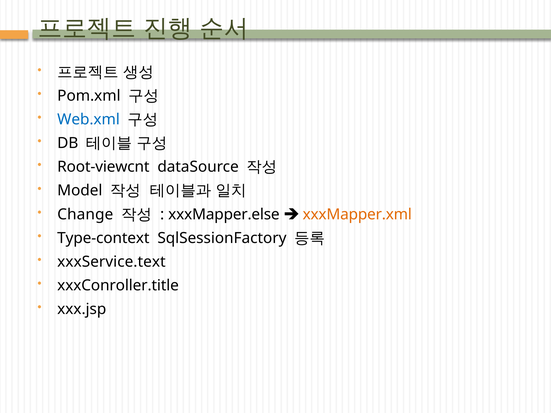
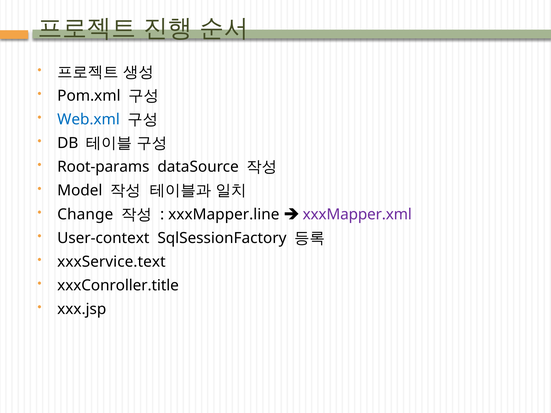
Root-viewcnt: Root-viewcnt -> Root-params (103, 167)
xxxMapper.else: xxxMapper.else -> xxxMapper.line (224, 214)
xxxMapper.xml colour: orange -> purple (357, 214)
Type-context: Type-context -> User-context (103, 238)
